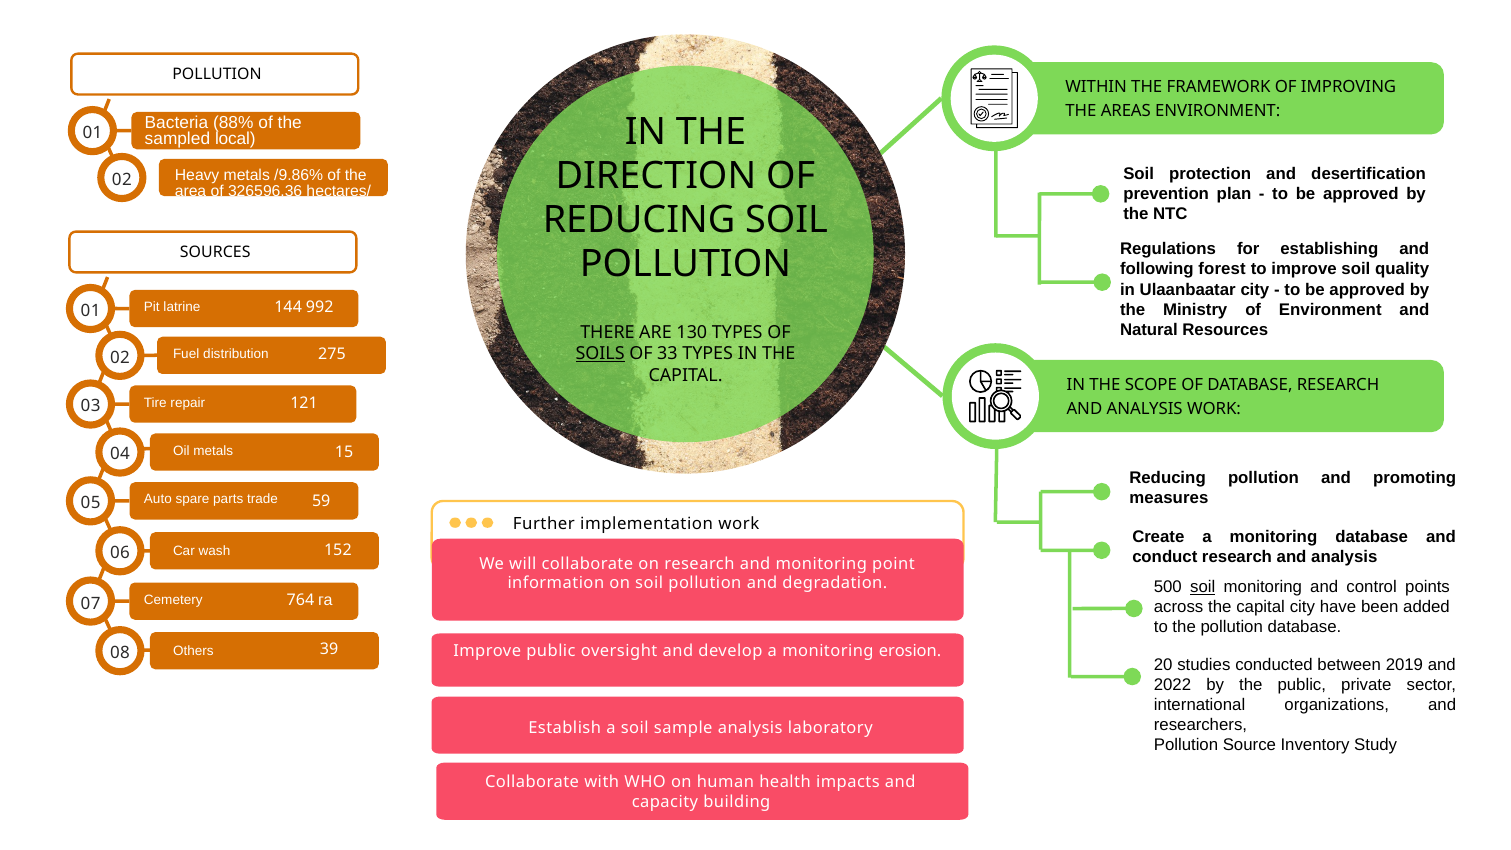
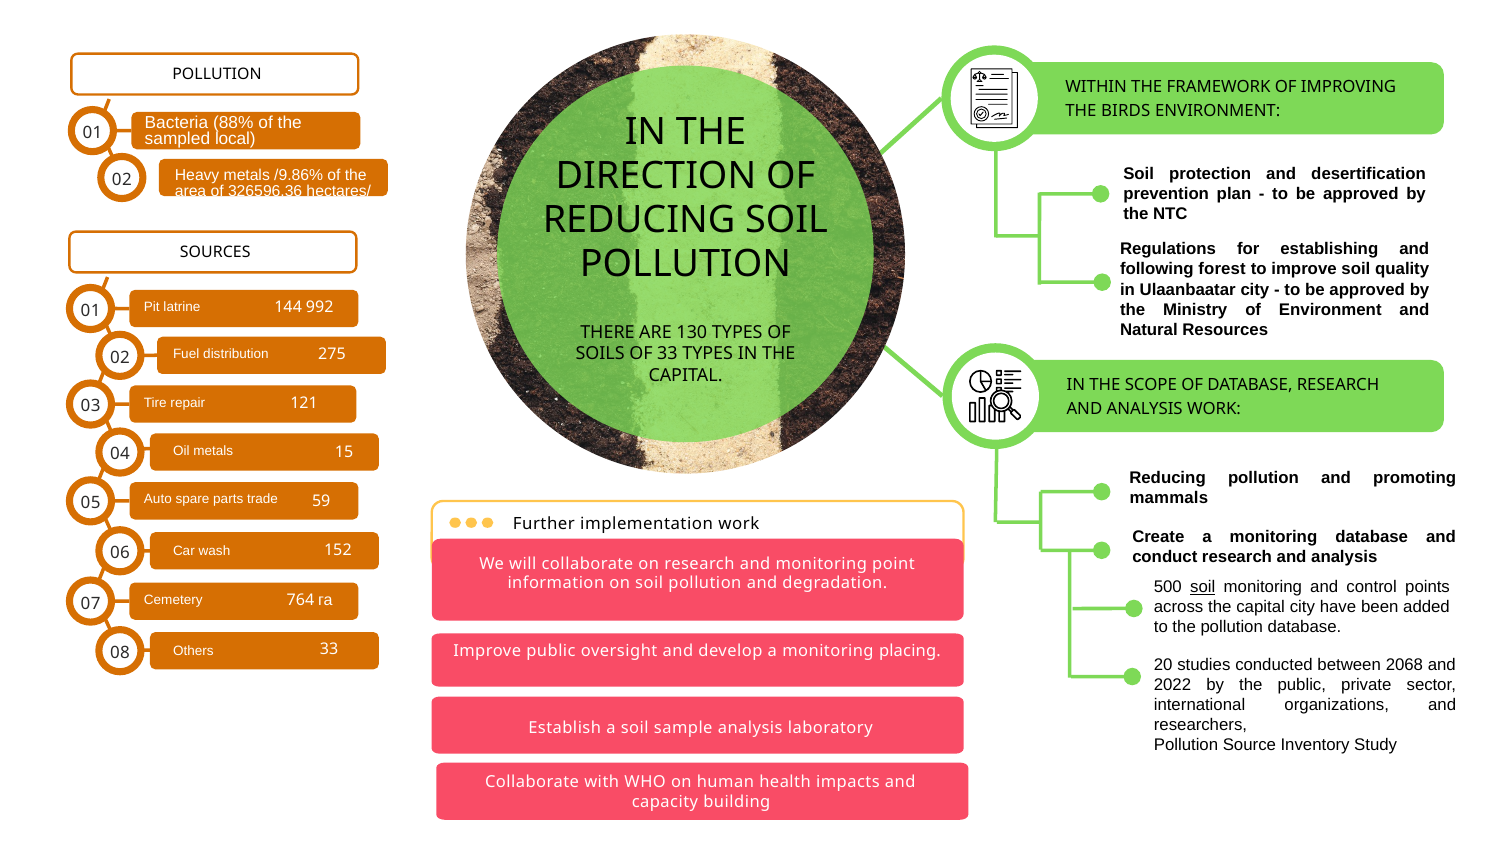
AREAS: AREAS -> BIRDS (1126, 111)
SOILS underline: present -> none (600, 354)
measures: measures -> mammals (1169, 498)
erosion: erosion -> placing (910, 651)
Others 39: 39 -> 33 (329, 650)
2019: 2019 -> 2068 (1404, 665)
